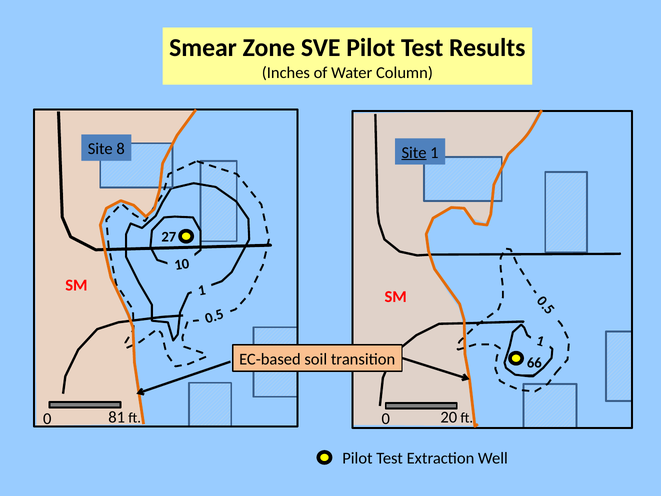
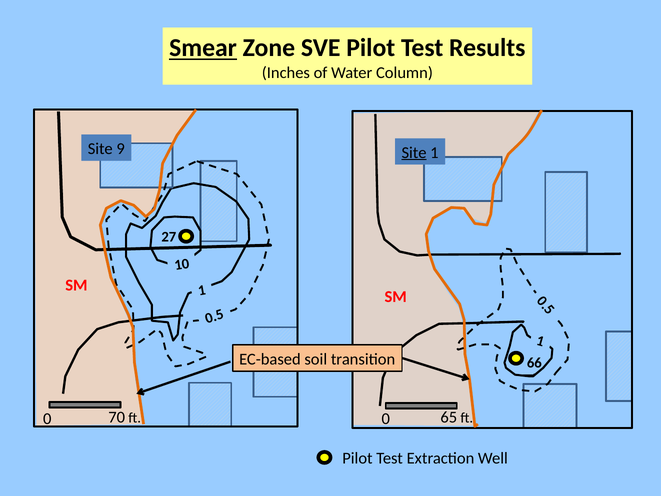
Smear underline: none -> present (203, 48)
8: 8 -> 9 (121, 149)
81: 81 -> 70 (117, 417)
20: 20 -> 65 (449, 417)
